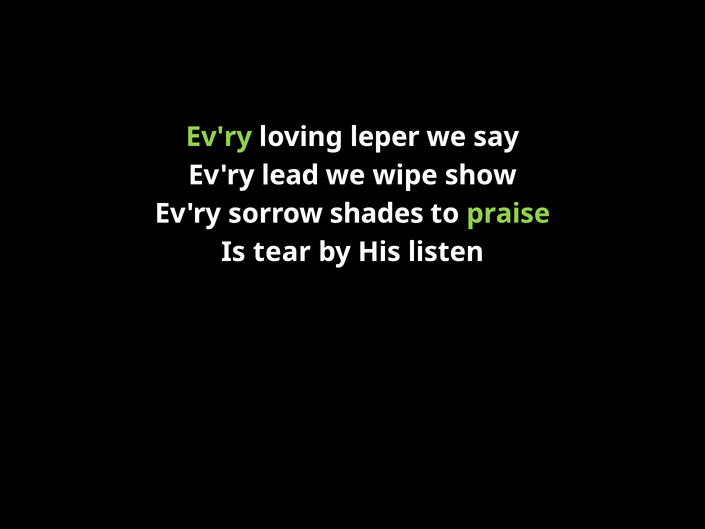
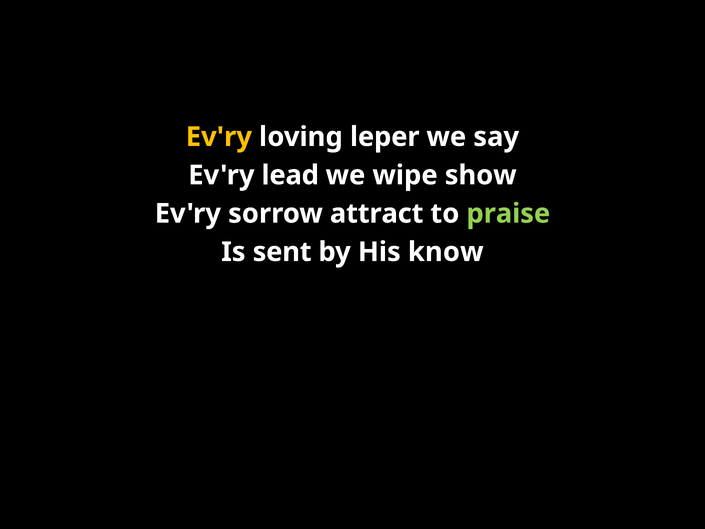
Ev'ry colour: light green -> yellow (219, 137)
shades: shades -> attract (377, 213)
tear: tear -> sent (282, 252)
listen: listen -> know (446, 252)
